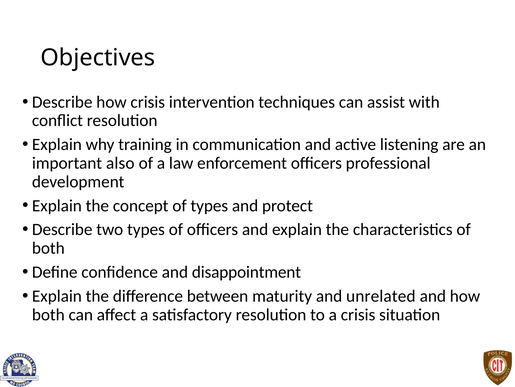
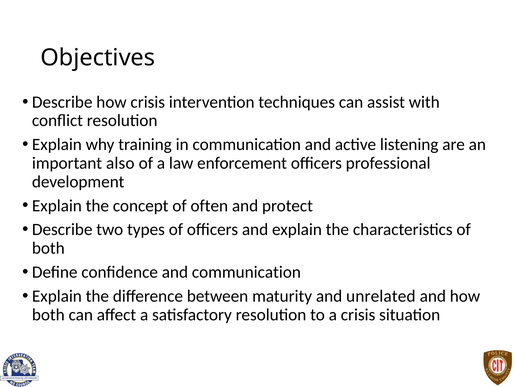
of types: types -> often (209, 205)
and disappointment: disappointment -> communication (246, 272)
